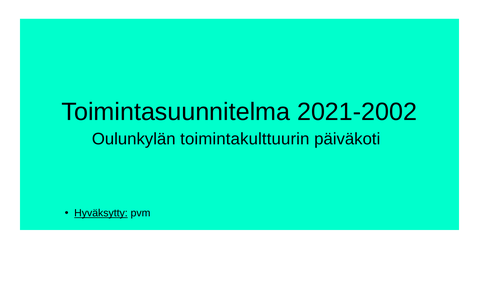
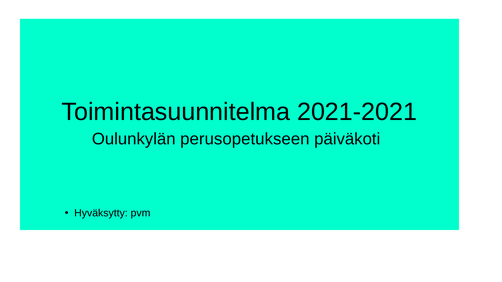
2021-2002: 2021-2002 -> 2021-2021 (357, 112)
toimintakulttuurin: toimintakulttuurin -> perusopetukseen (245, 139)
Hyväksytty underline: present -> none (101, 213)
